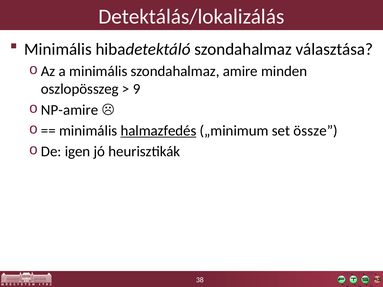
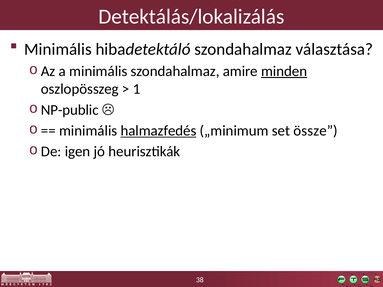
minden underline: none -> present (284, 71)
9: 9 -> 1 (137, 89)
NP-amire: NP-amire -> NP-public (70, 110)
